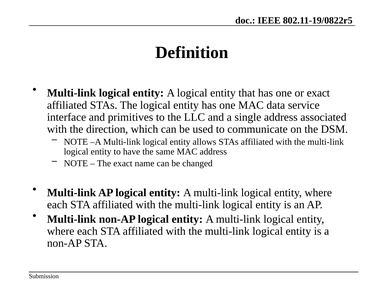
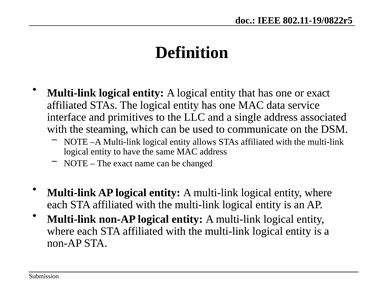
direction: direction -> steaming (107, 129)
